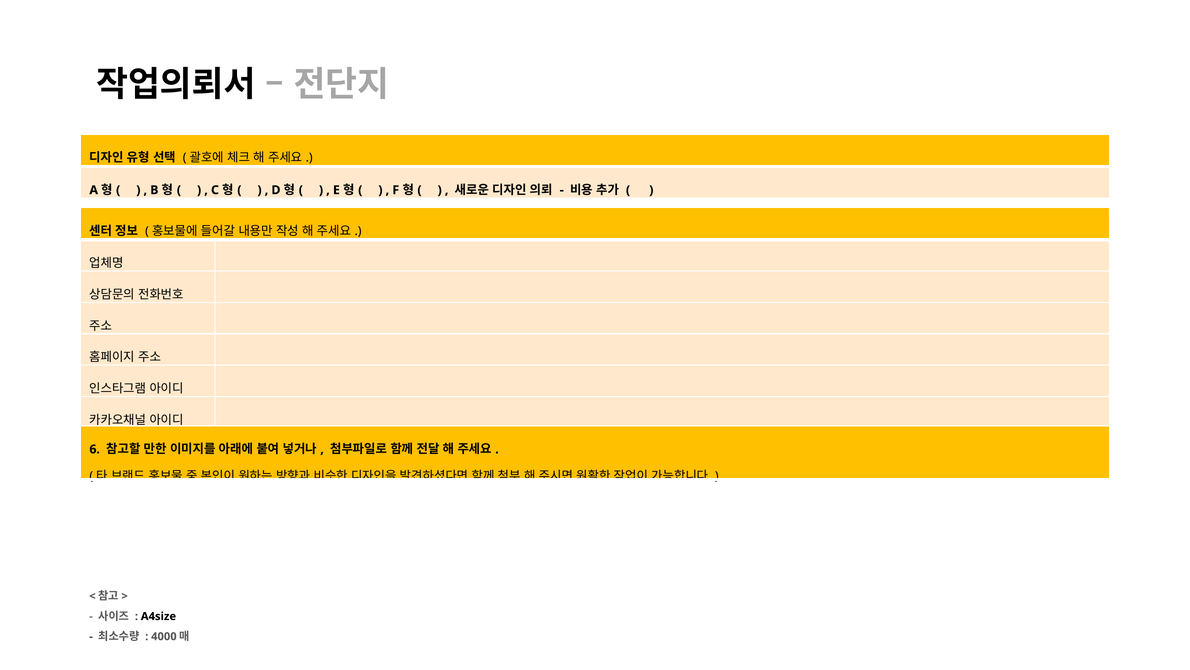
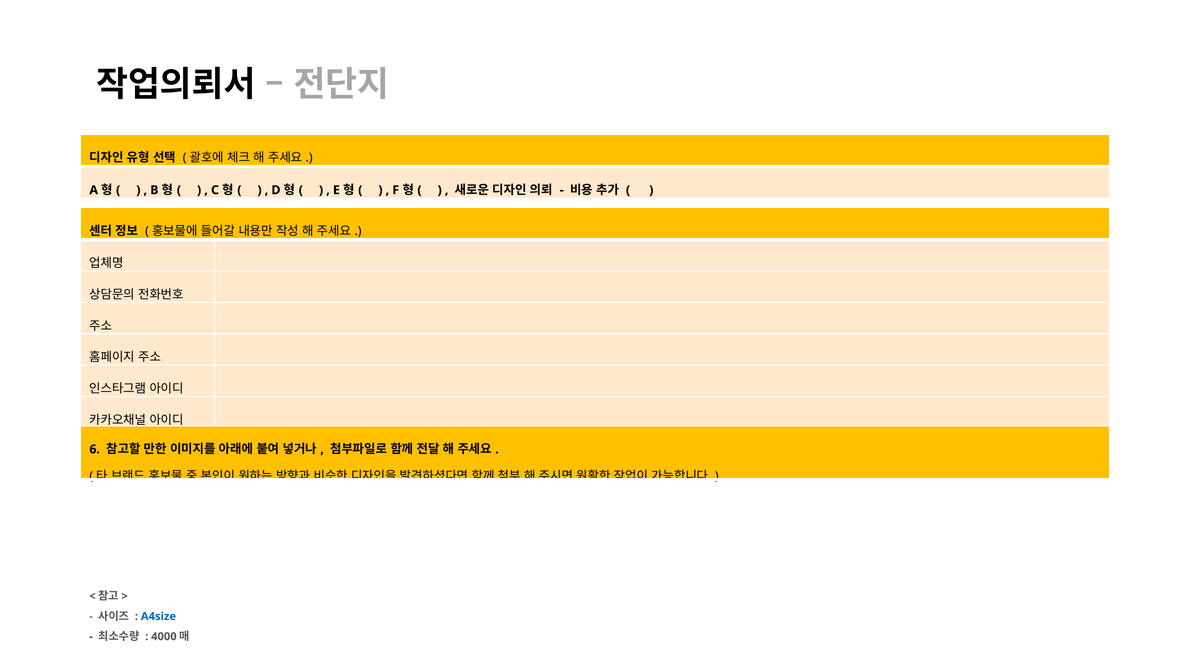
A4size colour: black -> blue (158, 616)
